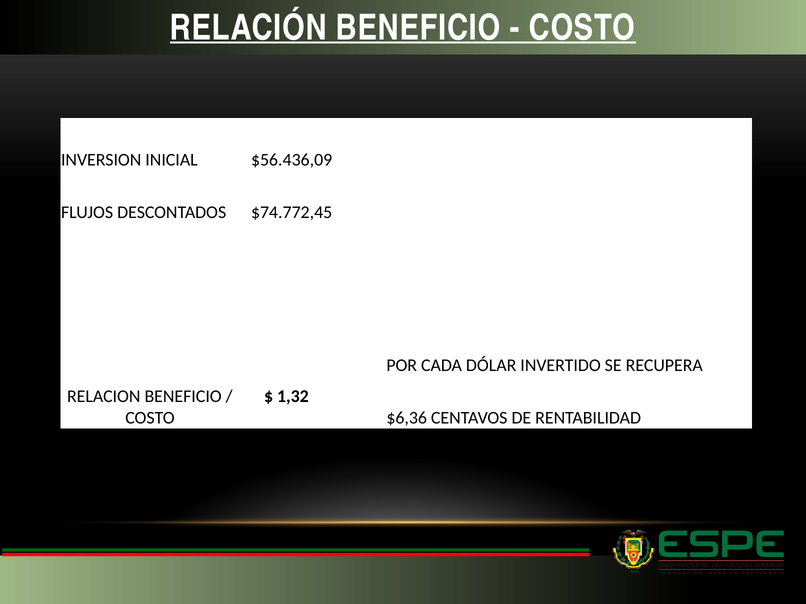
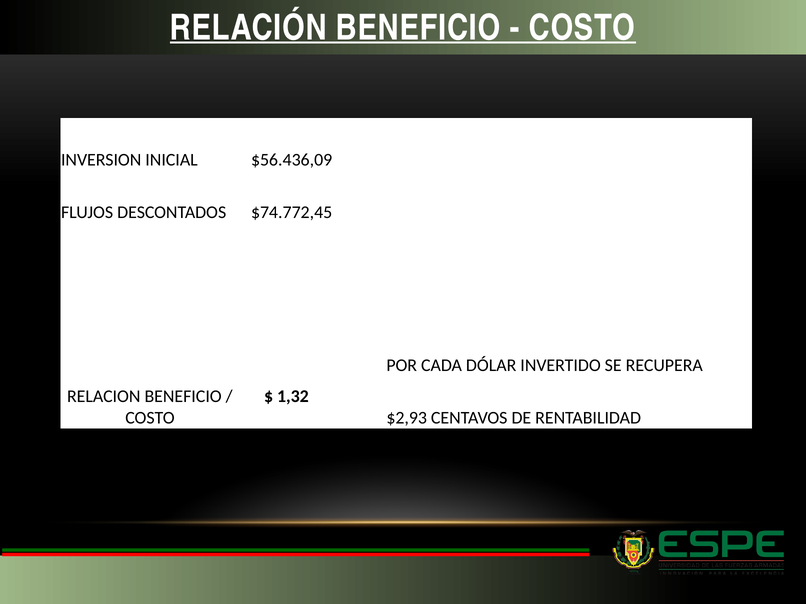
$6,36: $6,36 -> $2,93 (407, 418)
